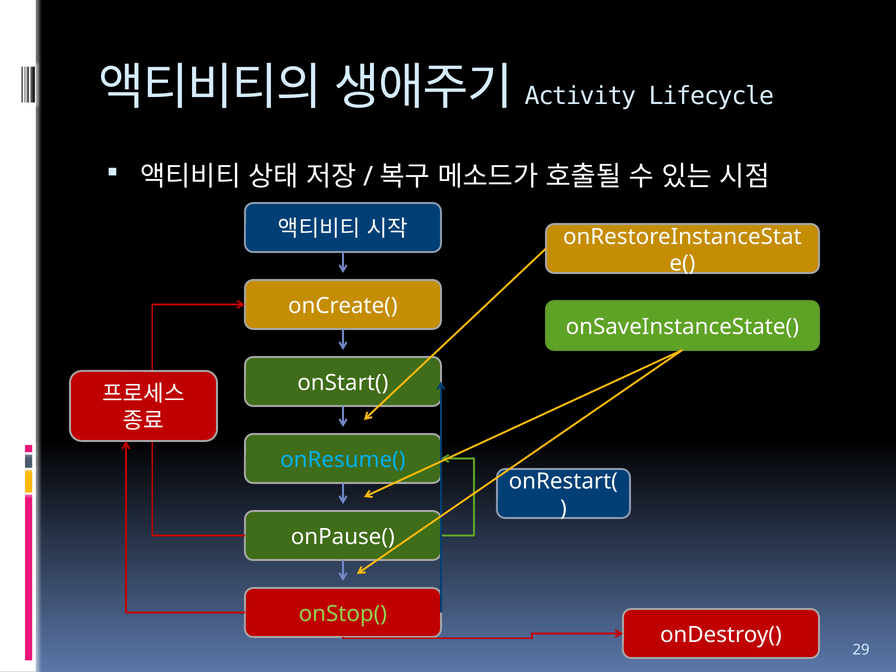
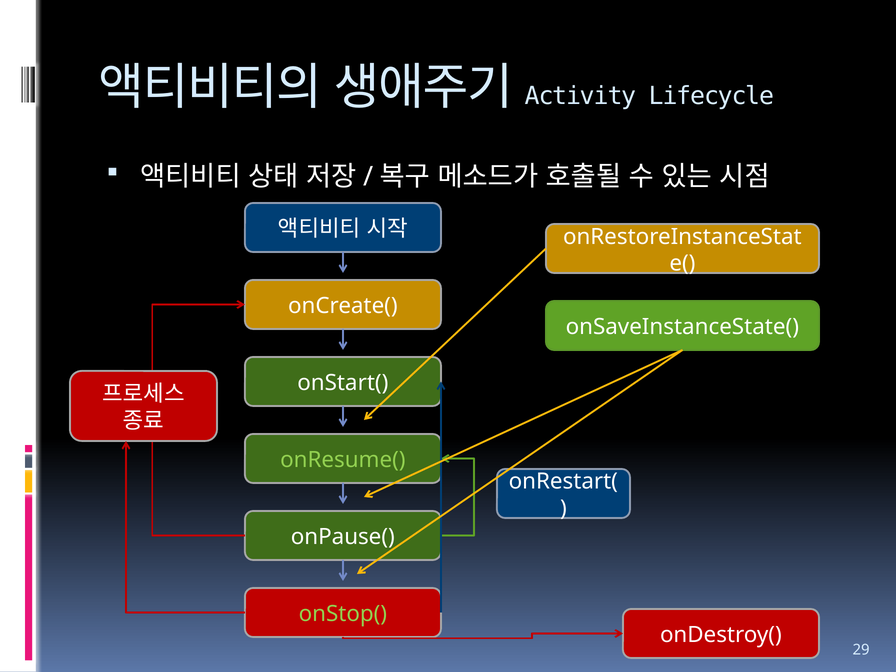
onResume( colour: light blue -> light green (343, 460)
